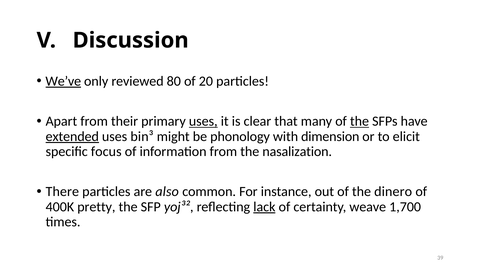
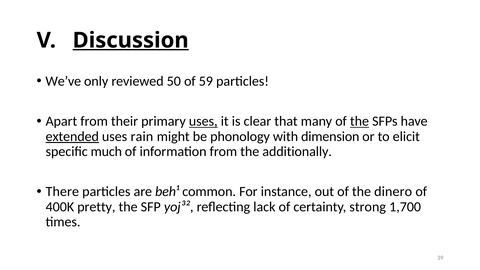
Discussion underline: none -> present (131, 40)
We’ve underline: present -> none (63, 81)
80: 80 -> 50 (174, 81)
20: 20 -> 59 (206, 81)
bin³: bin³ -> rain (142, 136)
focus: focus -> much (106, 151)
nasalization: nasalization -> additionally (297, 151)
also: also -> beh¹ (167, 192)
lack underline: present -> none (264, 207)
weave: weave -> strong (368, 207)
